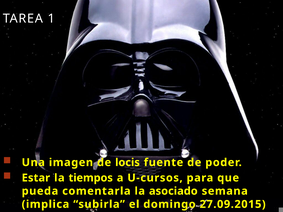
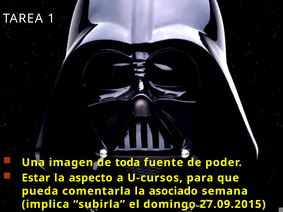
locis: locis -> toda (128, 163)
tiempos: tiempos -> aspecto (91, 178)
